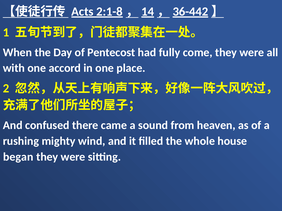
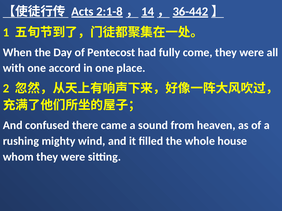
began: began -> whom (18, 157)
